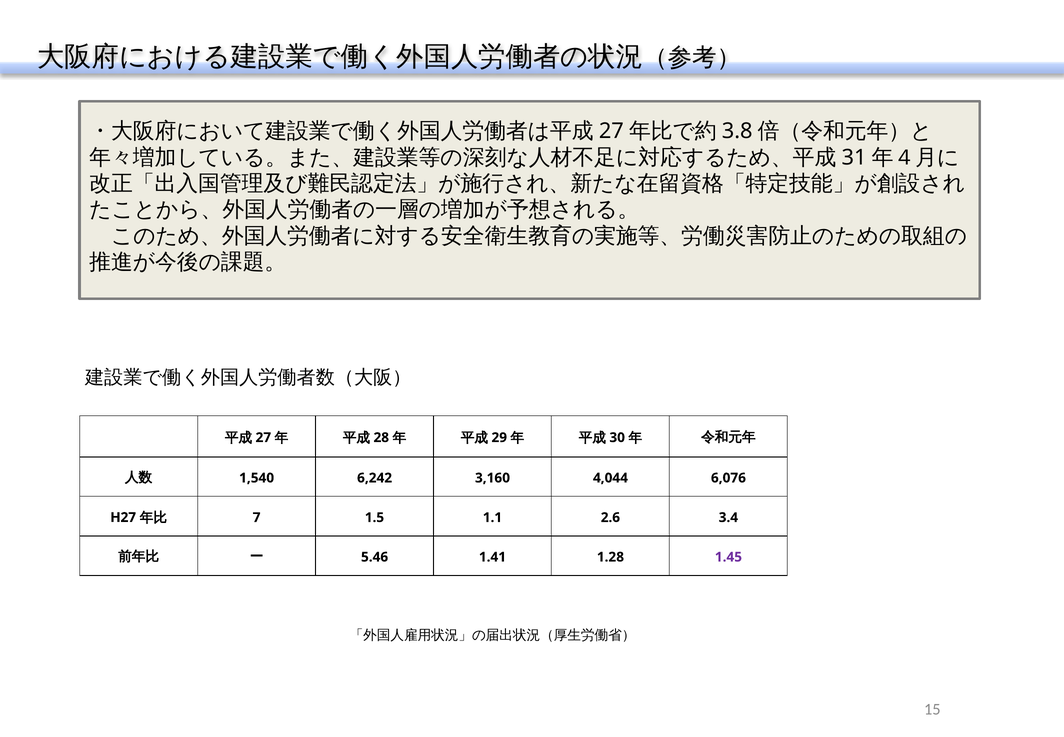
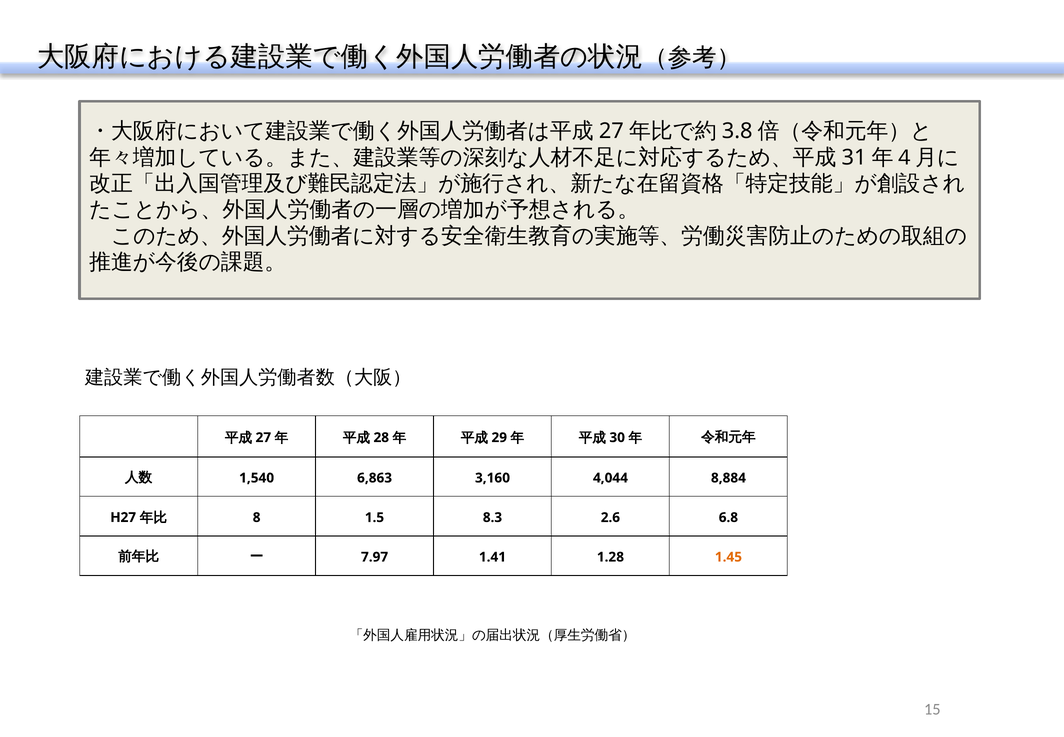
6,242: 6,242 -> 6,863 (375, 478)
6,076: 6,076 -> 8,884 (728, 478)
7: 7 -> 8 (257, 517)
1.1: 1.1 -> 8.3 (492, 517)
3.4: 3.4 -> 6.8 (728, 517)
5.46: 5.46 -> 7.97 (375, 557)
1.45 colour: purple -> orange (728, 557)
